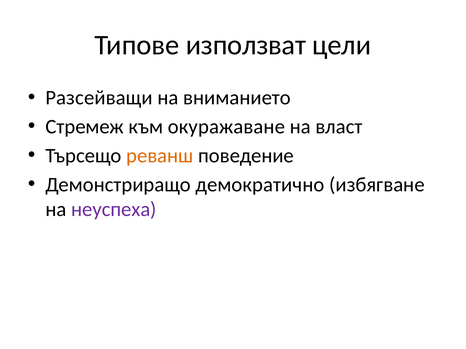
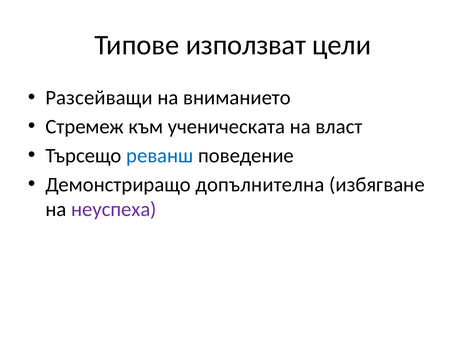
окуражаване: окуражаване -> ученическата (227, 127)
реванш colour: orange -> blue (160, 156)
демократично: демократично -> допълнителна (260, 185)
